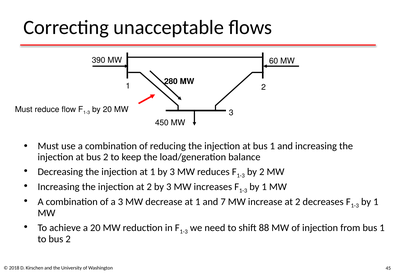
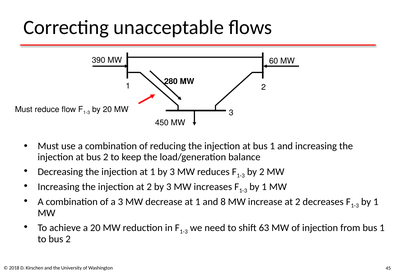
7: 7 -> 8 (223, 202)
88: 88 -> 63 (264, 228)
